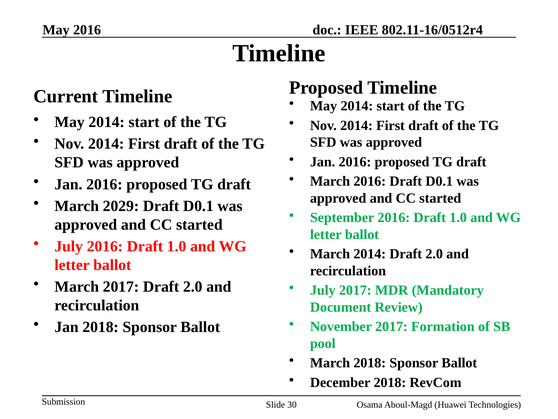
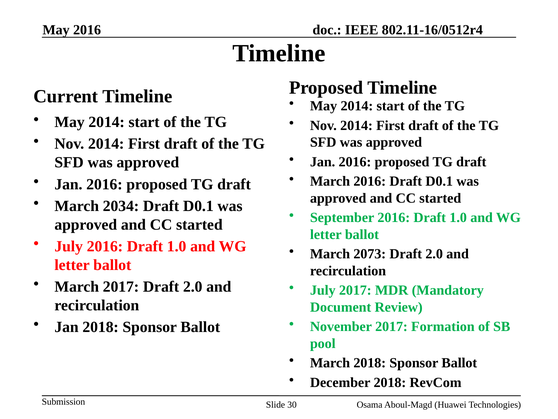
2029: 2029 -> 2034 (121, 206)
March 2014: 2014 -> 2073 (370, 254)
